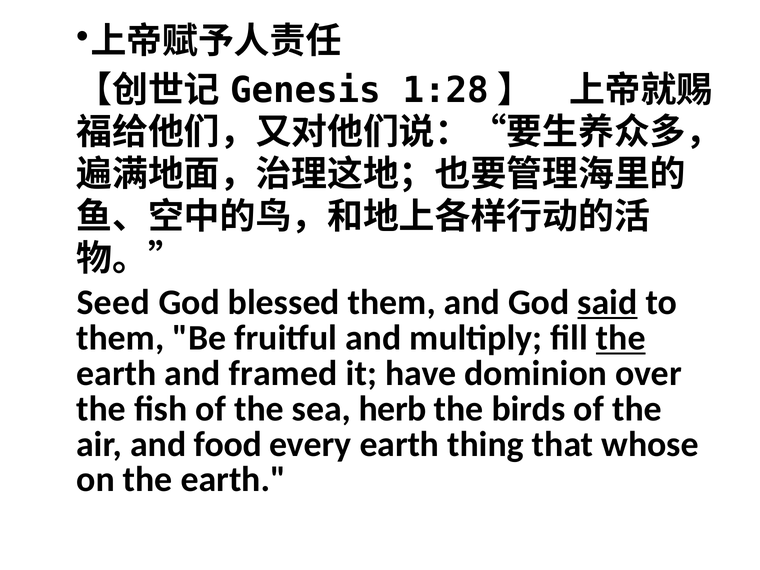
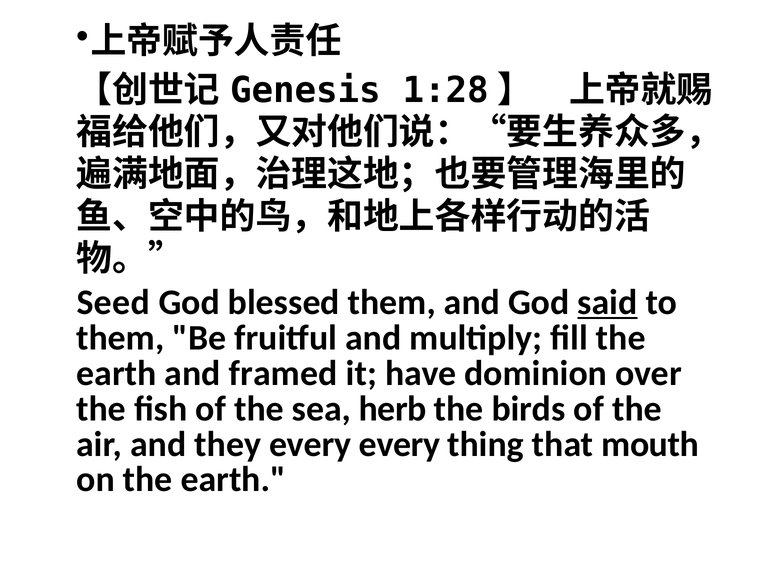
the underline: present -> none (621, 338)
food: food -> they (228, 444)
every earth: earth -> every (399, 444)
whose: whose -> mouth (650, 444)
